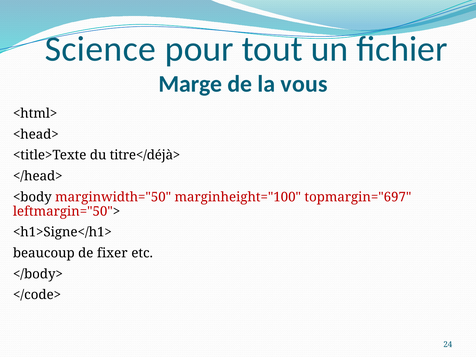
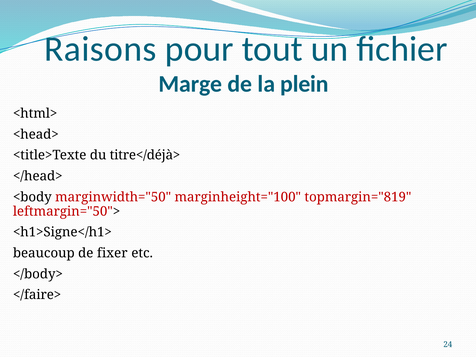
Science: Science -> Raisons (100, 49)
vous: vous -> plein (304, 84)
topmargin="697: topmargin="697 -> topmargin="819 (358, 197)
</code>: </code> -> </faire> (37, 295)
